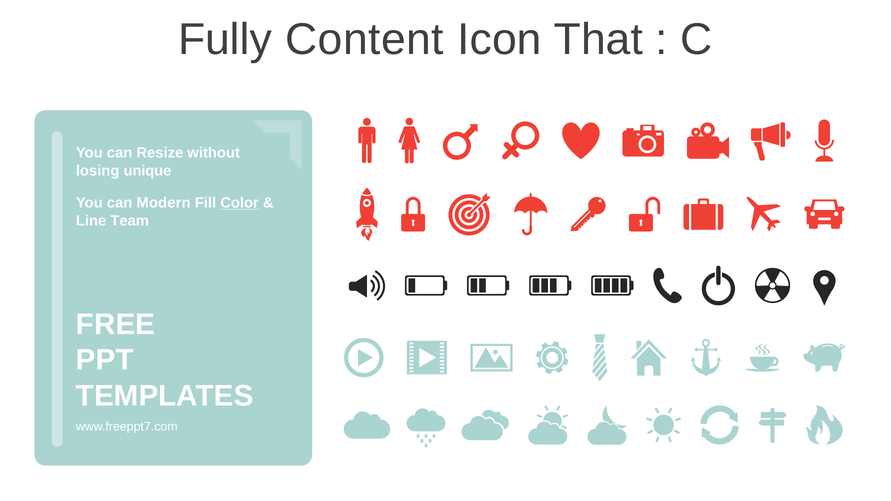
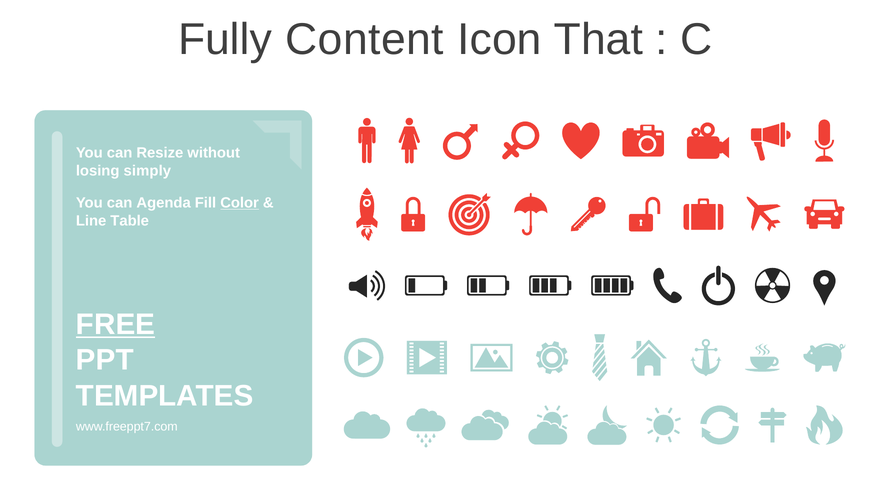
unique: unique -> simply (147, 171)
Modern: Modern -> Agenda (164, 203)
Team: Team -> Table (130, 221)
FREE underline: none -> present (116, 325)
